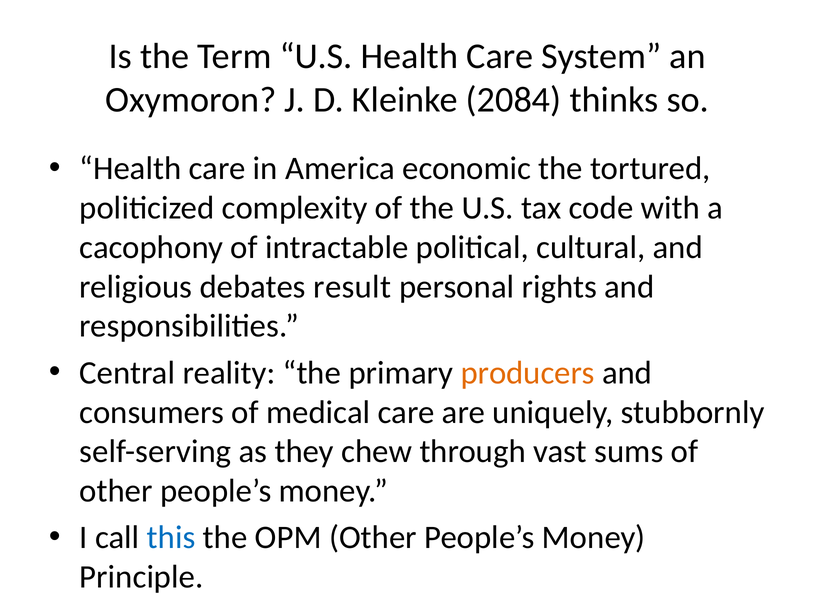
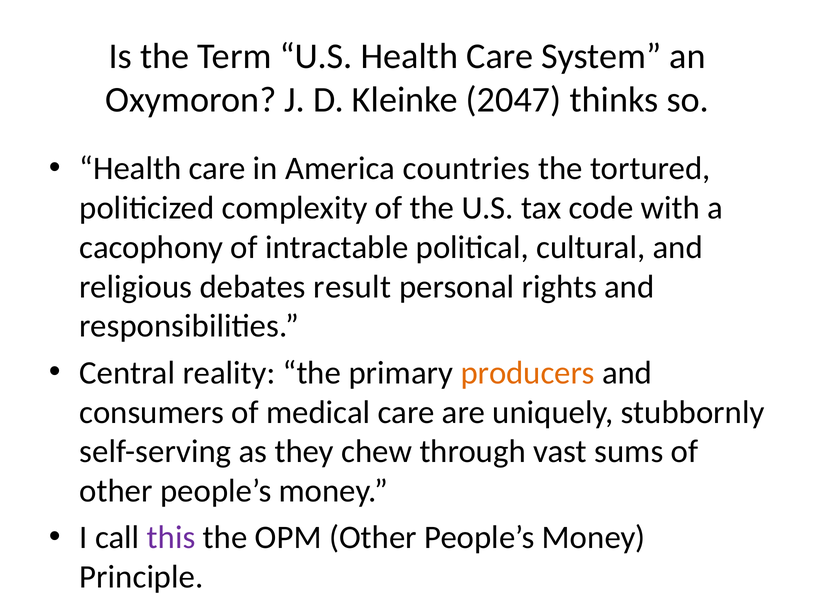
2084: 2084 -> 2047 (514, 100)
economic: economic -> countries (466, 169)
this colour: blue -> purple (171, 538)
